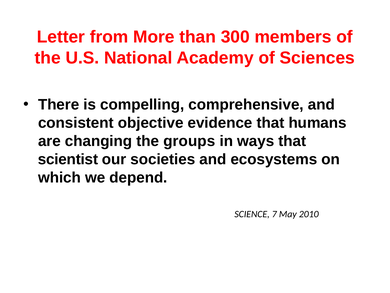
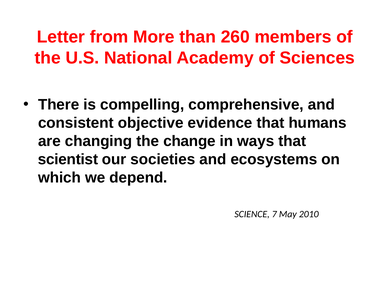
300: 300 -> 260 (235, 37)
groups: groups -> change (189, 141)
